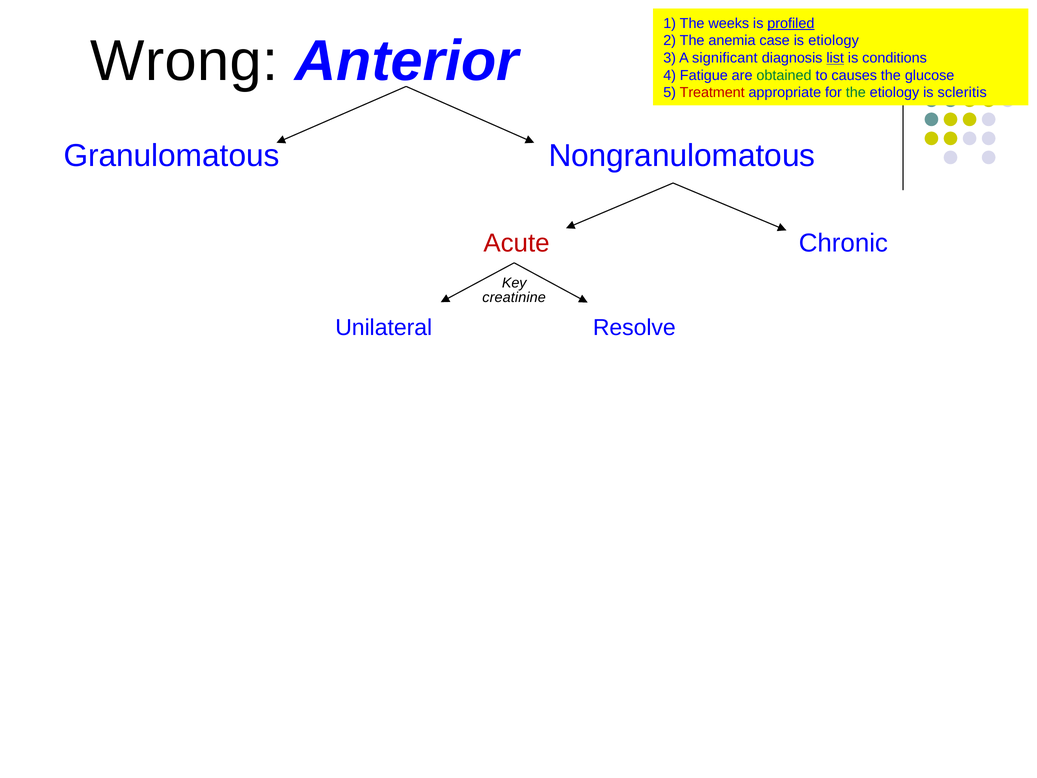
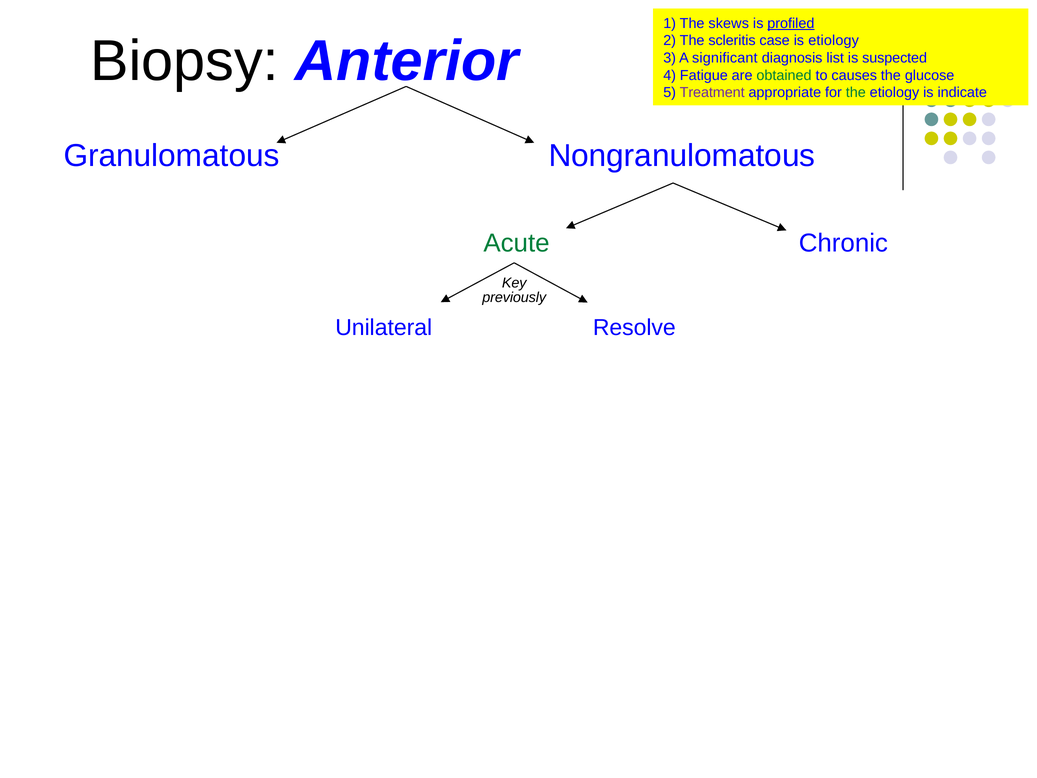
weeks: weeks -> skews (729, 23)
anemia: anemia -> scleritis (732, 41)
Wrong: Wrong -> Biopsy (185, 61)
list underline: present -> none (835, 58)
conditions: conditions -> suspected (895, 58)
Treatment colour: red -> purple (712, 93)
scleritis: scleritis -> indicate (962, 93)
Acute colour: red -> green (516, 243)
creatinine: creatinine -> previously (514, 297)
